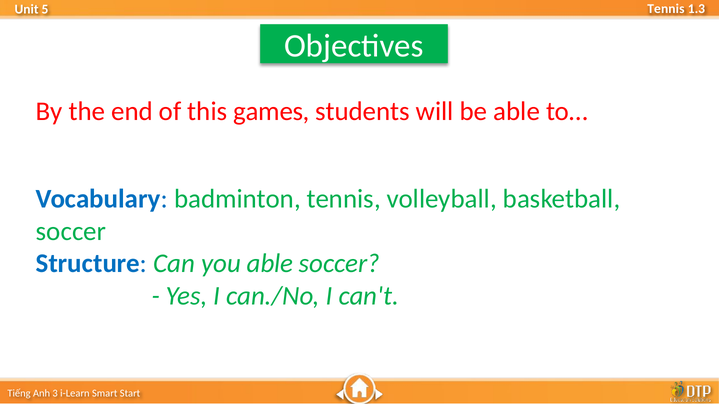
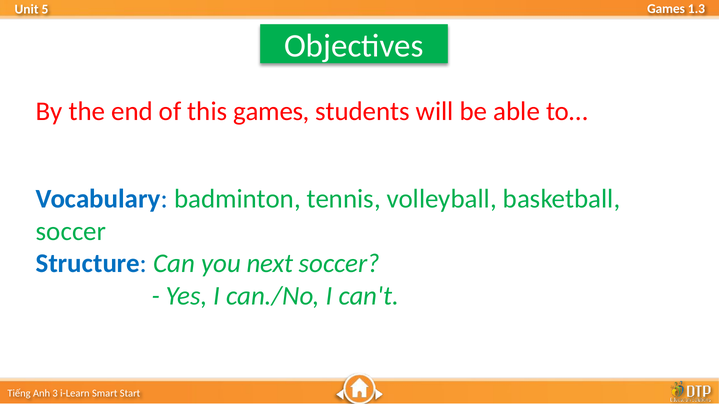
Tennis: Tennis -> Games (666, 9)
you able: able -> next (270, 264)
